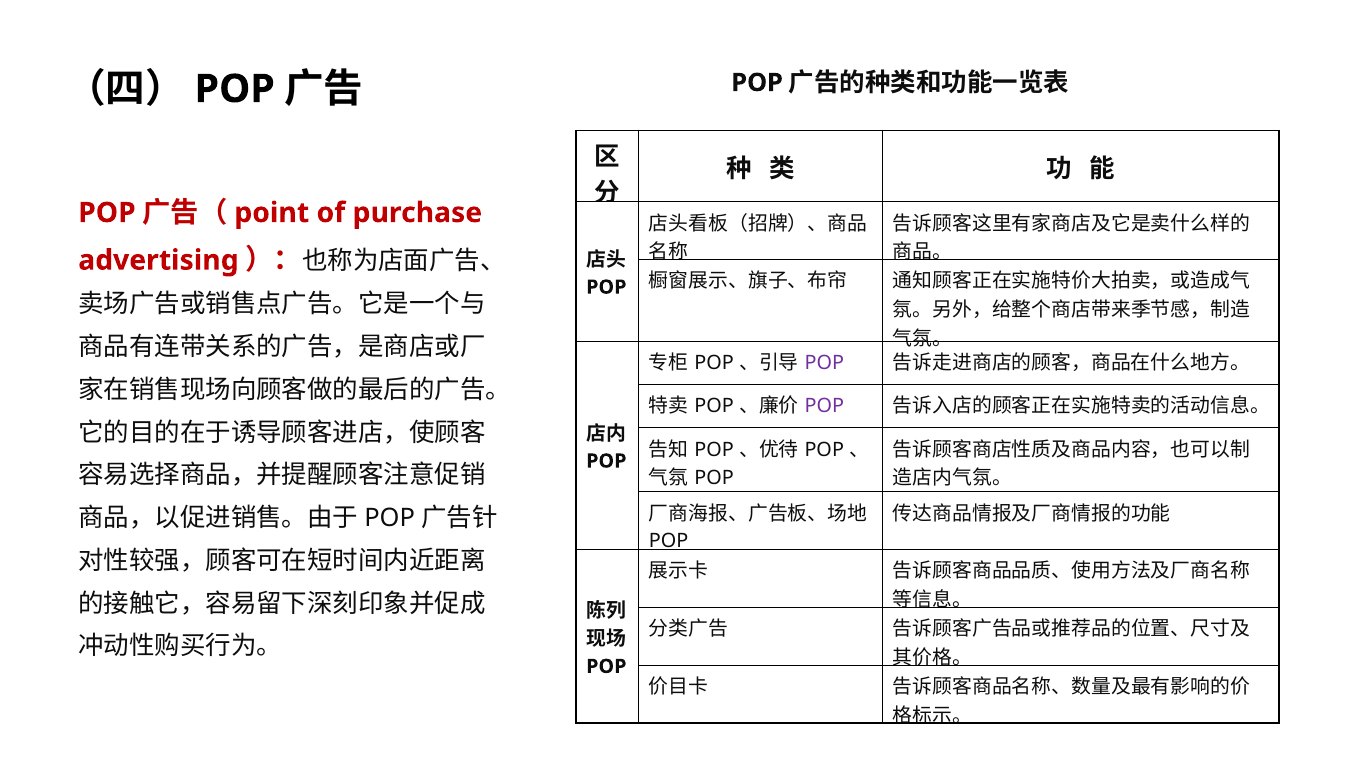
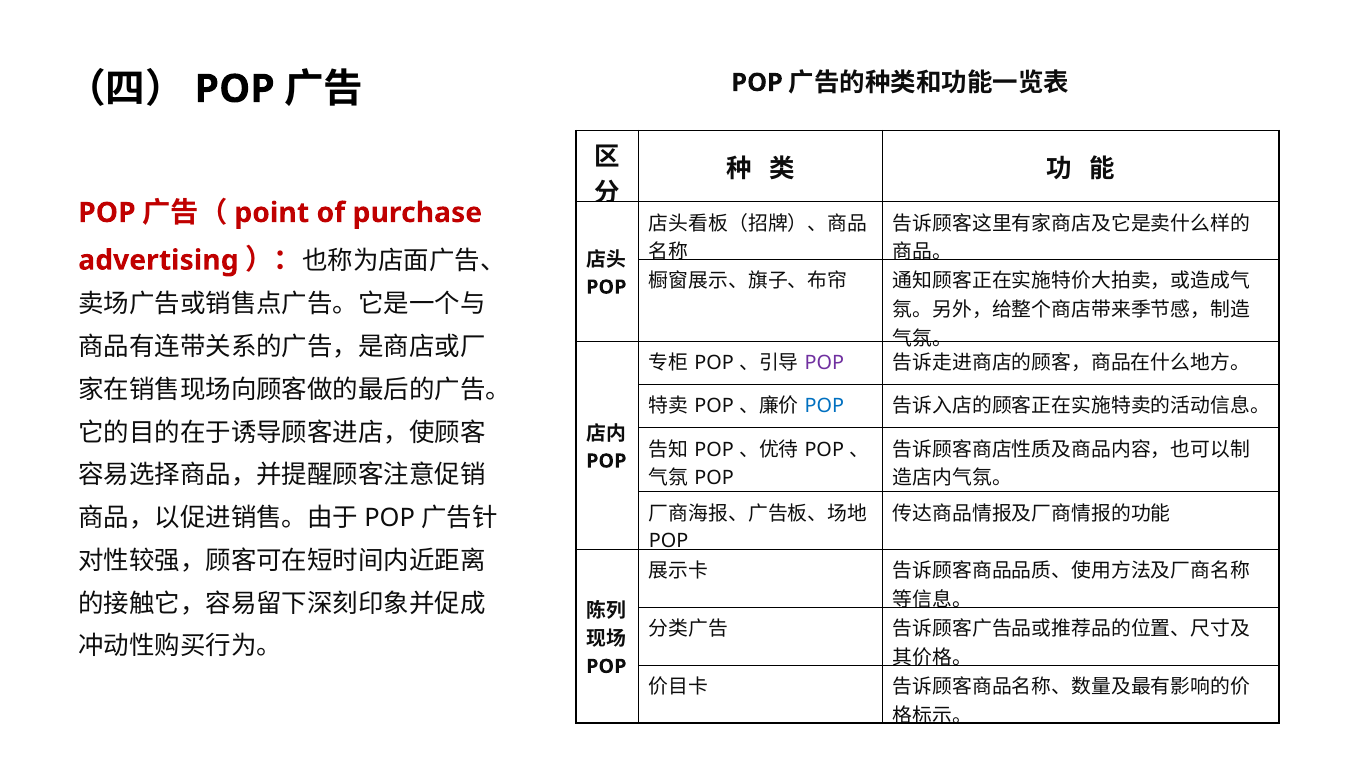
POP colour: purple -> blue (824, 406)
